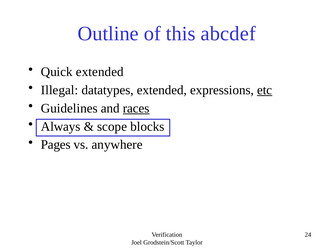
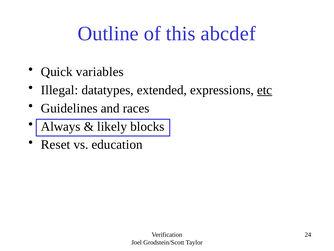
Quick extended: extended -> variables (100, 72)
races underline: present -> none (136, 108)
scope: scope -> likely (112, 126)
Pages: Pages -> Reset (56, 144)
anywhere: anywhere -> education (117, 144)
